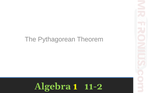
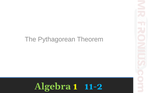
11-2 colour: light green -> light blue (93, 86)
